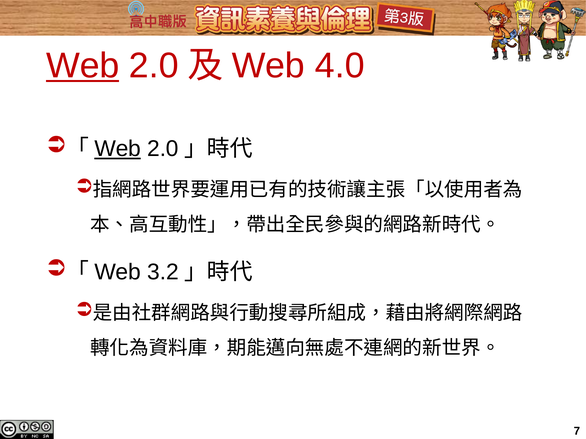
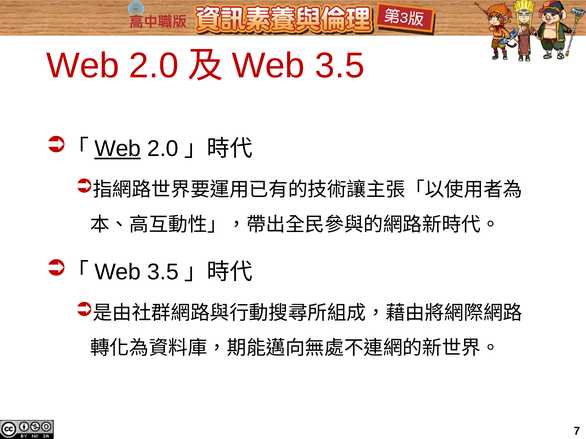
Web underline: present -> none (83, 66)
4.0: 4.0 -> 3.5 (340, 66)
3.2: 3.2 -> 3.5 (163, 272)
